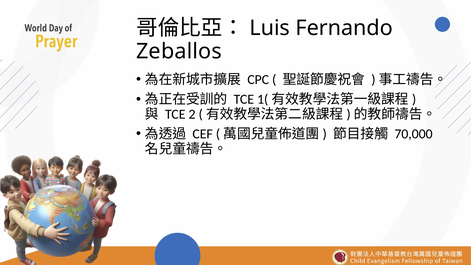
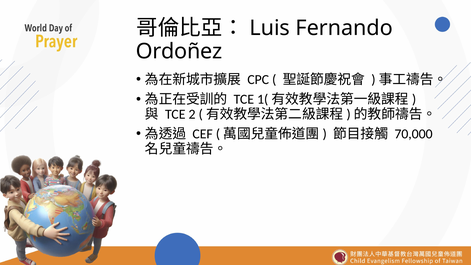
Zeballos: Zeballos -> Ordoñez (179, 51)
